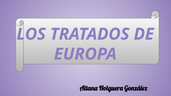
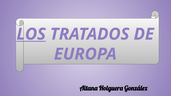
LOS underline: none -> present (31, 34)
